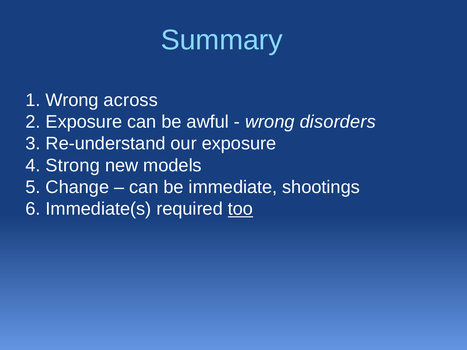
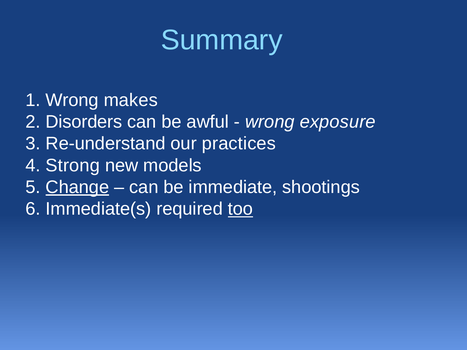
across: across -> makes (131, 100)
2 Exposure: Exposure -> Disorders (84, 122)
disorders: disorders -> exposure (338, 122)
our exposure: exposure -> practices (239, 144)
Change underline: none -> present (77, 187)
